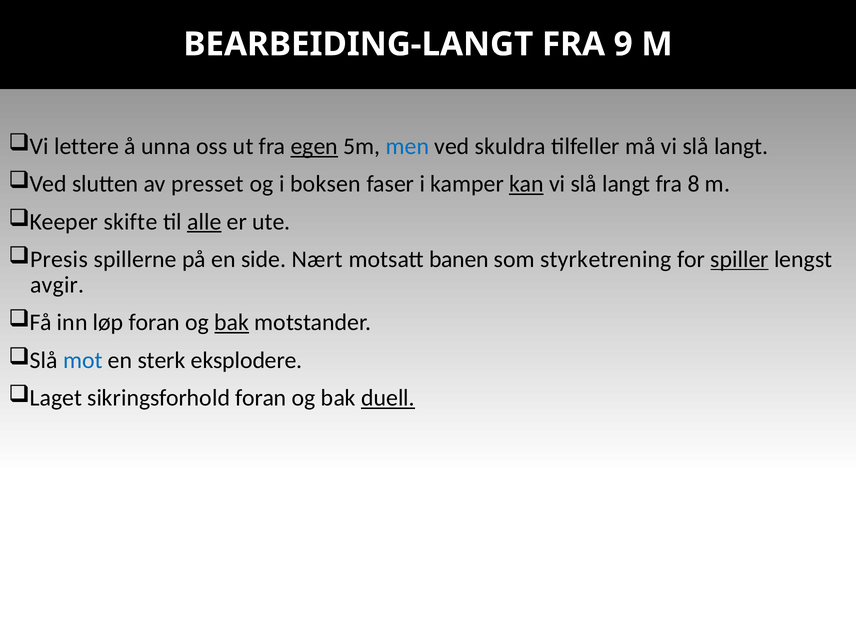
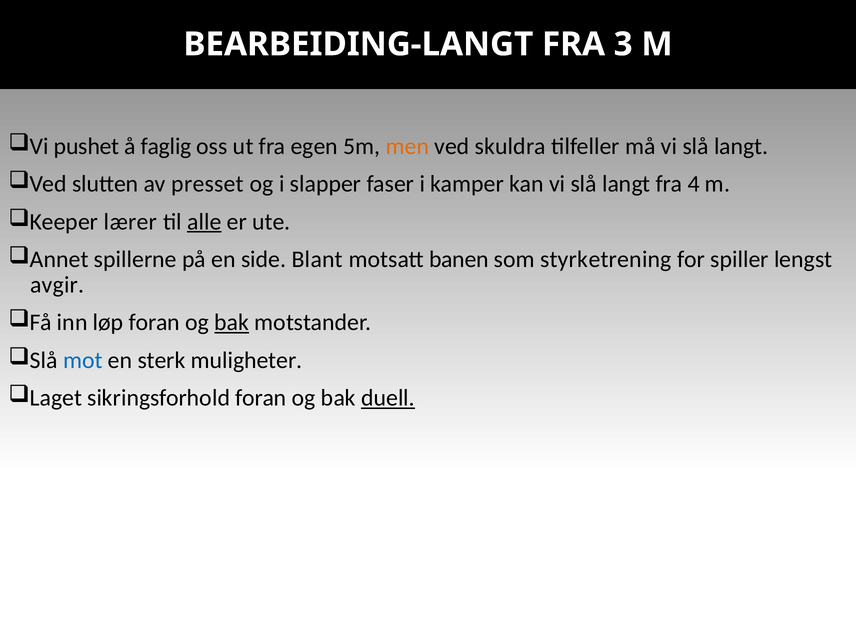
9: 9 -> 3 (623, 44)
lettere: lettere -> pushet (87, 146)
unna: unna -> faglig (166, 146)
egen underline: present -> none (314, 146)
men colour: blue -> orange (407, 146)
boksen: boksen -> slapper (326, 184)
kan underline: present -> none (526, 184)
8: 8 -> 4 (694, 184)
skifte: skifte -> lærer (131, 222)
Presis: Presis -> Annet (59, 259)
Nært: Nært -> Blant (317, 259)
spiller underline: present -> none (740, 259)
eksplodere: eksplodere -> muligheter (247, 360)
